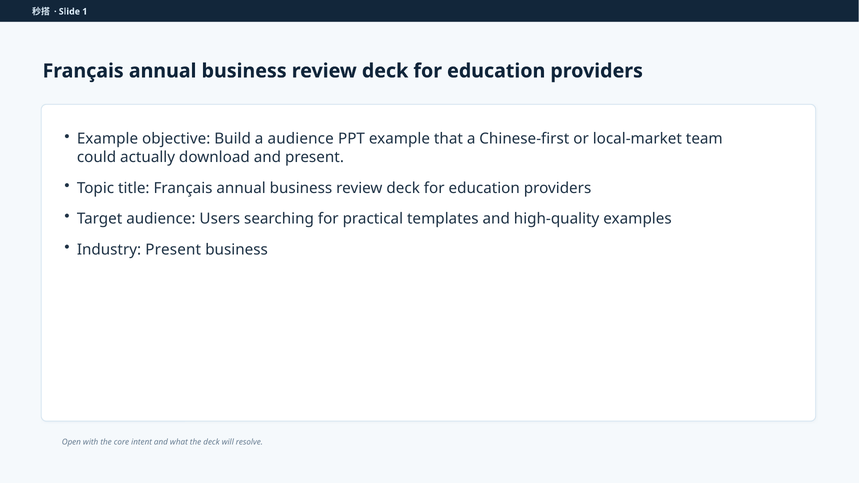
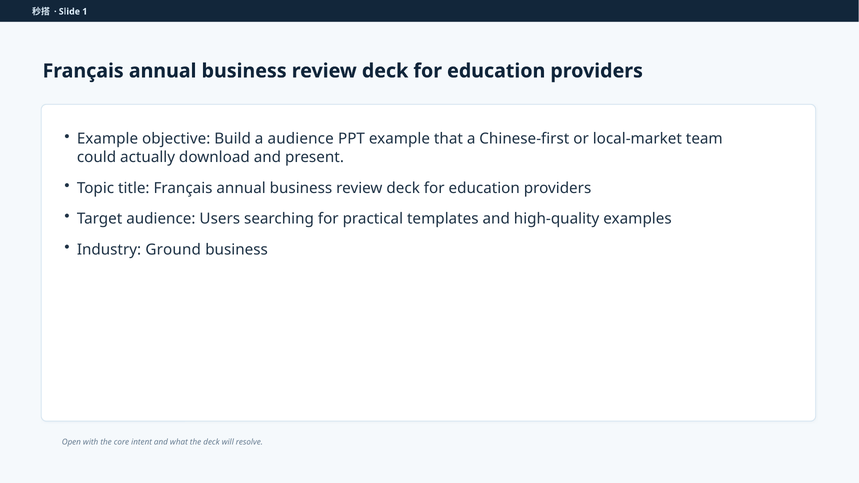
Industry Present: Present -> Ground (173, 250)
